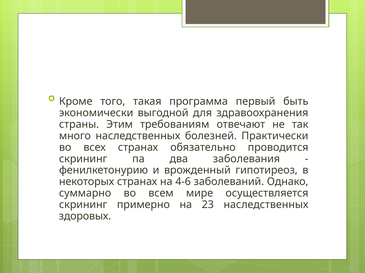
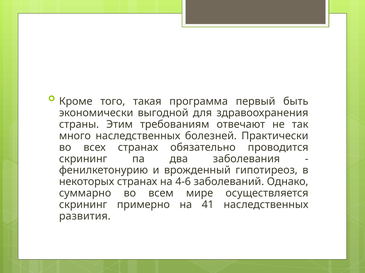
23: 23 -> 41 (208, 205)
здоровых: здоровых -> развития (85, 217)
